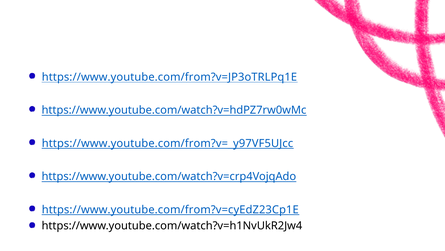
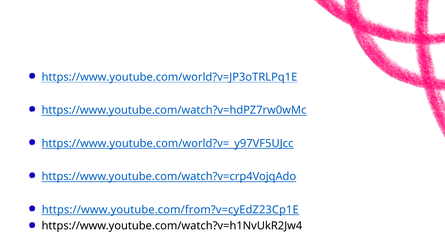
https://www.youtube.com/from?v=JP3oTRLPq1E: https://www.youtube.com/from?v=JP3oTRLPq1E -> https://www.youtube.com/world?v=JP3oTRLPq1E (169, 77)
https://www.youtube.com/from?v=_y97VF5UJcc: https://www.youtube.com/from?v=_y97VF5UJcc -> https://www.youtube.com/world?v=_y97VF5UJcc (168, 143)
